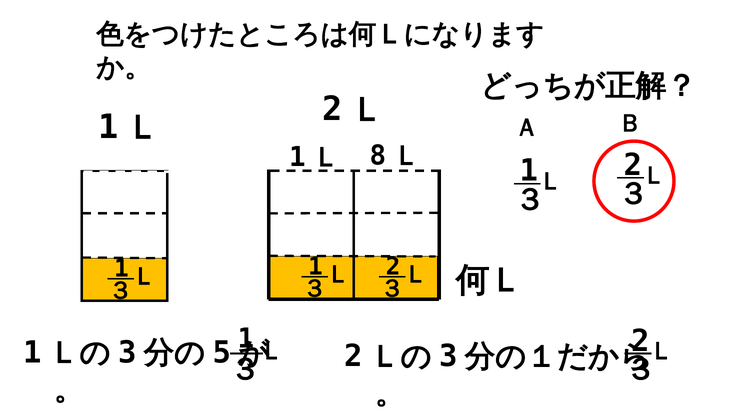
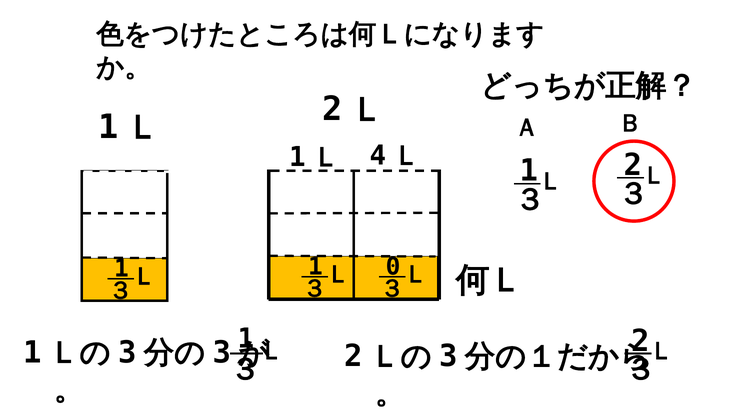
8: 8 -> 4 (378, 156)
Ｌ 2: 2 -> 0 (393, 267)
5: 5 -> 3 (222, 353)
